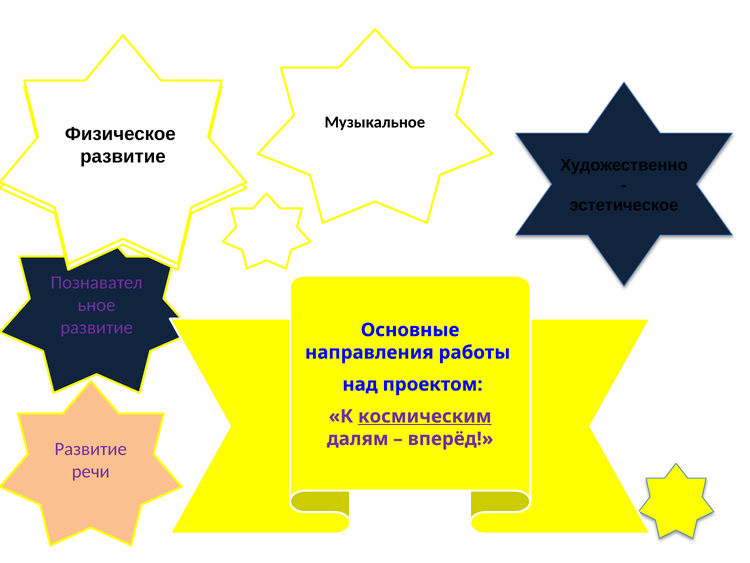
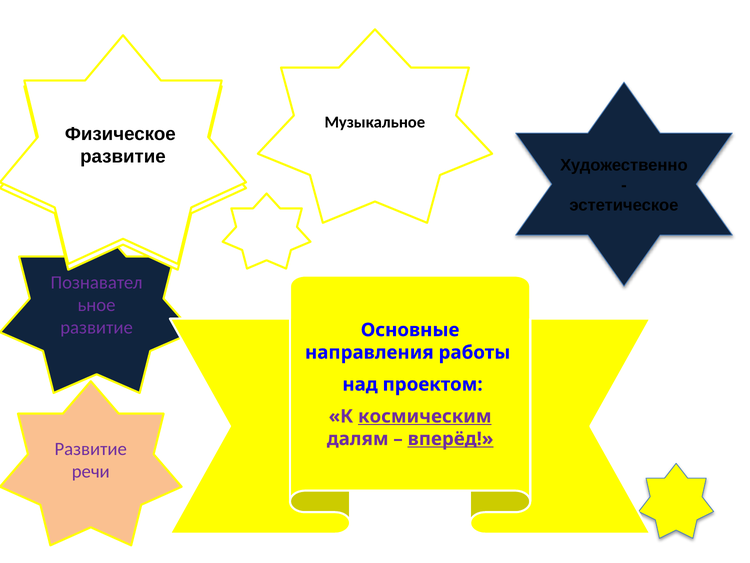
вперёд underline: none -> present (451, 438)
